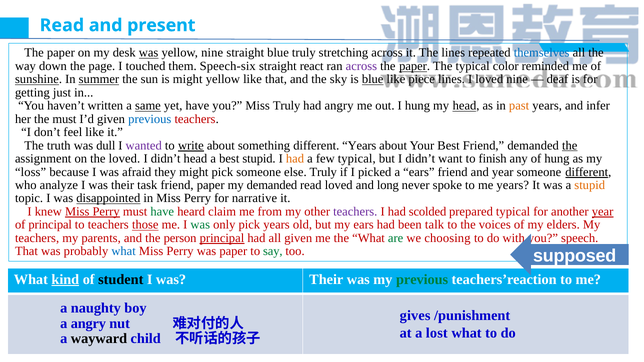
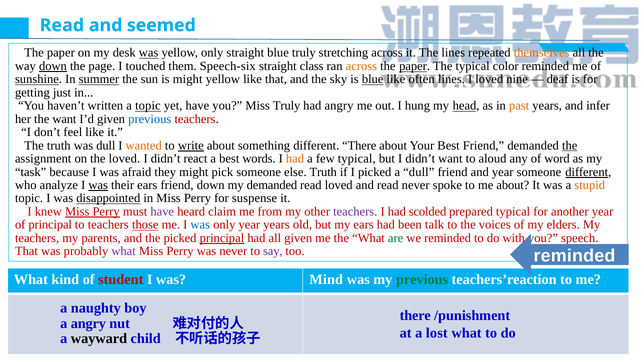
present: present -> seemed (161, 25)
yellow nine: nine -> only (212, 53)
themselves colour: blue -> orange (542, 53)
down underline: none -> present (53, 66)
react: react -> class (312, 66)
across colour: purple -> orange (361, 66)
piece: piece -> often (422, 79)
a same: same -> topic (148, 106)
the must: must -> want (64, 119)
wanted colour: purple -> orange (144, 146)
different Years: Years -> There (359, 146)
didn’t head: head -> react (195, 159)
best stupid: stupid -> words (259, 159)
finish: finish -> aloud (493, 159)
of hung: hung -> word (557, 159)
loss: loss -> task (31, 172)
else Truly: Truly -> Truth (323, 172)
a ears: ears -> dull (419, 172)
was underline: none -> present (98, 185)
their task: task -> ears (147, 185)
friend paper: paper -> down (211, 185)
and long: long -> read (388, 185)
me years: years -> about (513, 185)
narrative: narrative -> suspense (254, 198)
have colour: green -> purple (162, 212)
year underline: present -> none (603, 212)
was colour: green -> blue (200, 225)
only pick: pick -> year (249, 225)
the person: person -> picked (180, 238)
we choosing: choosing -> reminded (448, 238)
what colour: blue -> purple (124, 251)
was paper: paper -> never (233, 251)
say colour: green -> purple (273, 251)
supposed: supposed -> reminded (574, 256)
kind underline: present -> none (65, 280)
student colour: black -> red (121, 280)
Their: Their -> Mind (326, 280)
gives: gives -> there (415, 316)
